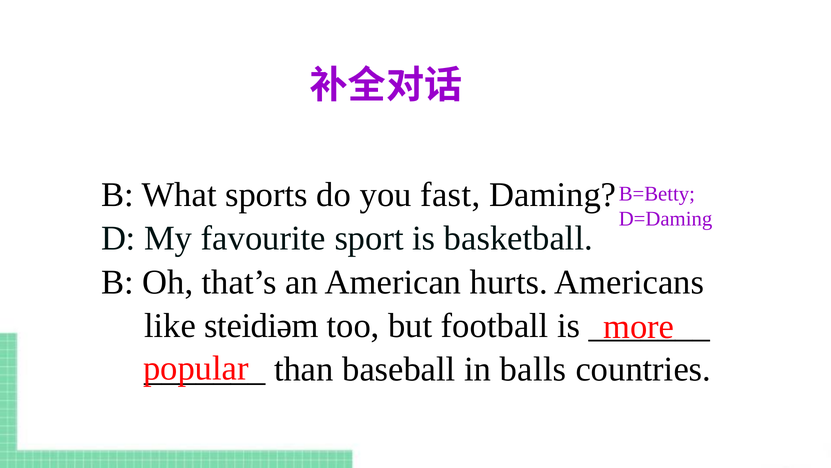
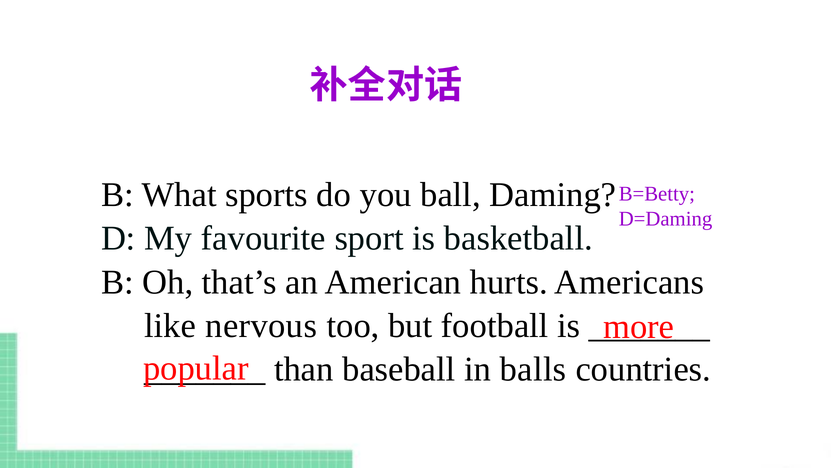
fast: fast -> ball (450, 195)
steidiəm: steidiəm -> nervous (261, 325)
